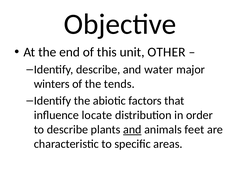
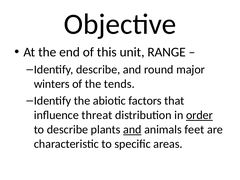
OTHER: OTHER -> RANGE (167, 52)
water: water -> round (159, 70)
locate: locate -> threat (97, 115)
order underline: none -> present (199, 115)
